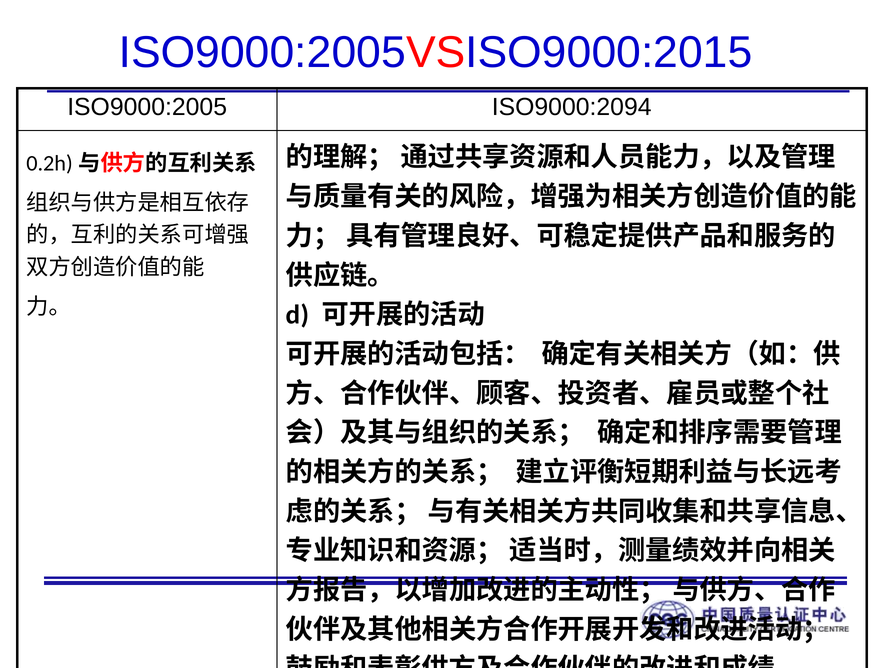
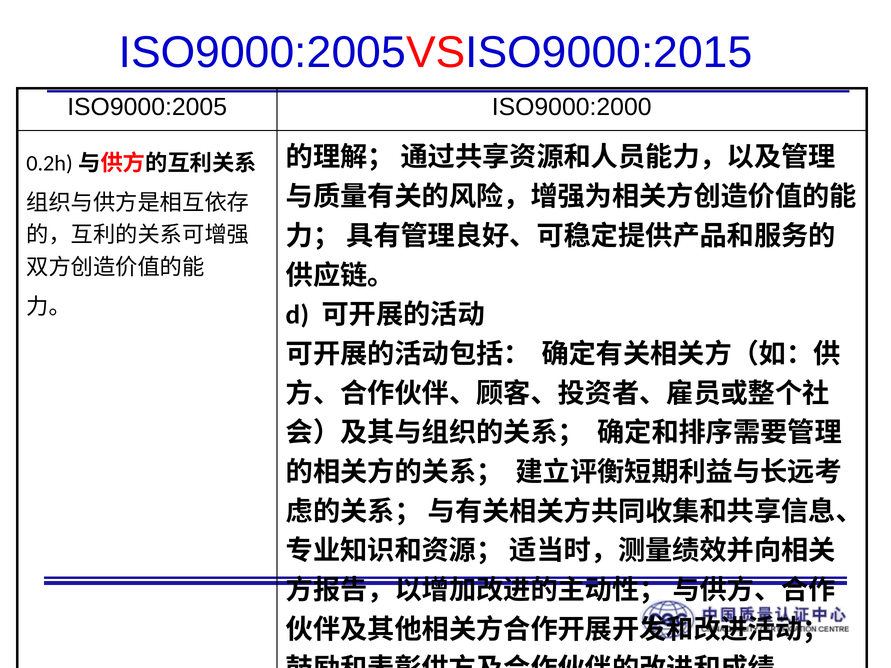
ISO9000:2094: ISO9000:2094 -> ISO9000:2000 (572, 107)
